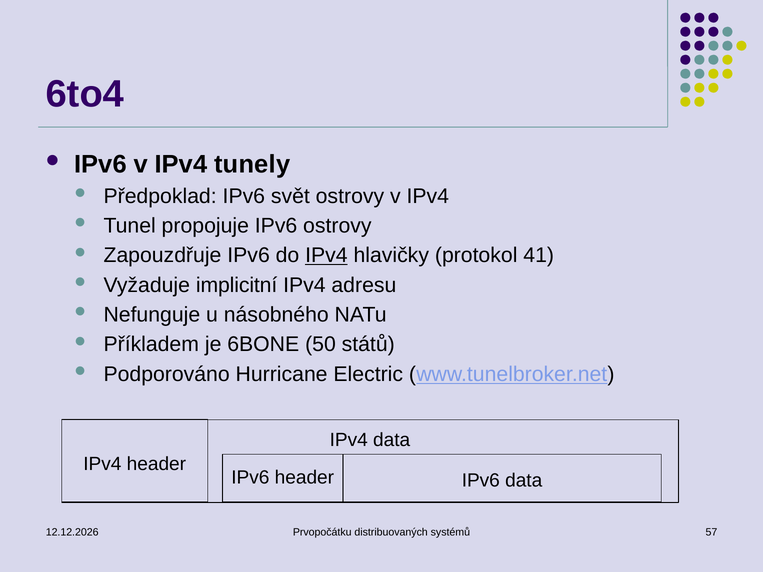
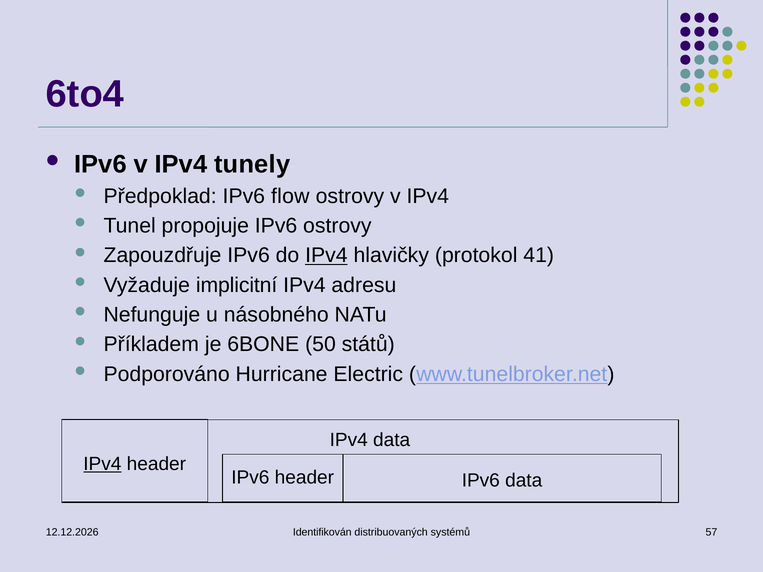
svět: svět -> flow (290, 196)
IPv4 underline: none -> present (102, 464)
Prvopočátku: Prvopočátku -> Identifikován (322, 532)
